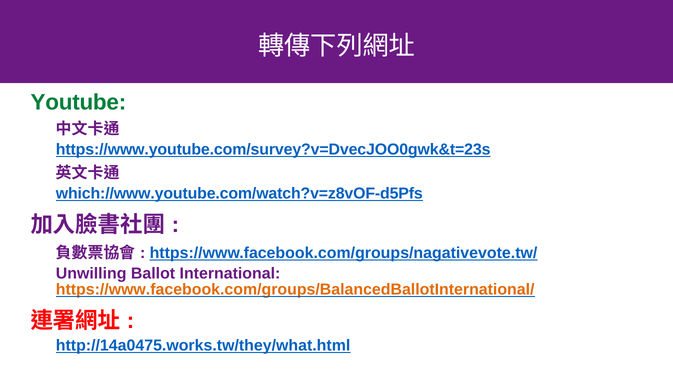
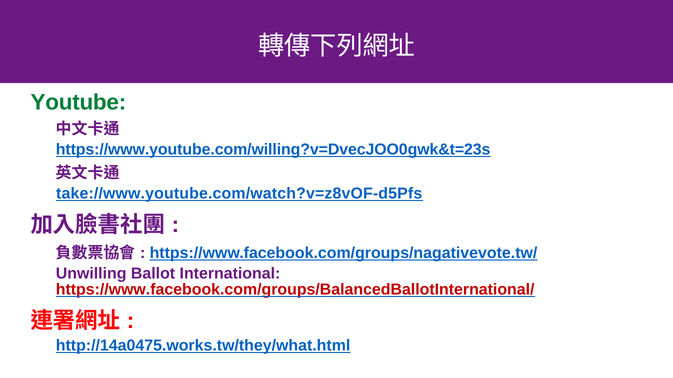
https://www.youtube.com/survey?v=DvecJOO0gwk&t=23s: https://www.youtube.com/survey?v=DvecJOO0gwk&t=23s -> https://www.youtube.com/willing?v=DvecJOO0gwk&t=23s (273, 150)
which://www.youtube.com/watch?v=z8vOF-d5Pfs: which://www.youtube.com/watch?v=z8vOF-d5Pfs -> take://www.youtube.com/watch?v=z8vOF-d5Pfs (239, 194)
https://www.facebook.com/groups/BalancedBallotInternational/ colour: orange -> red (295, 290)
